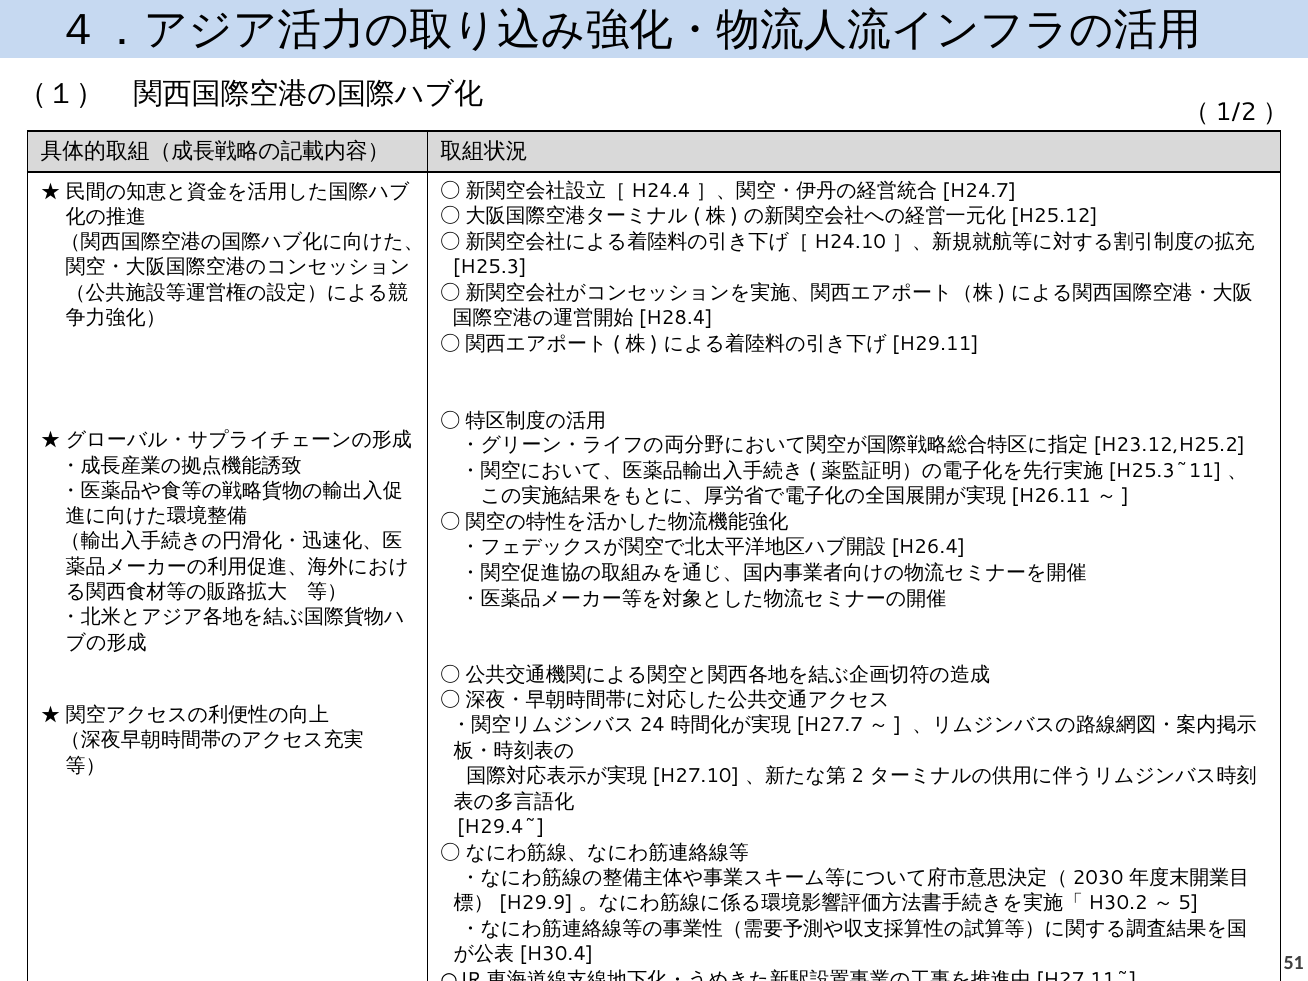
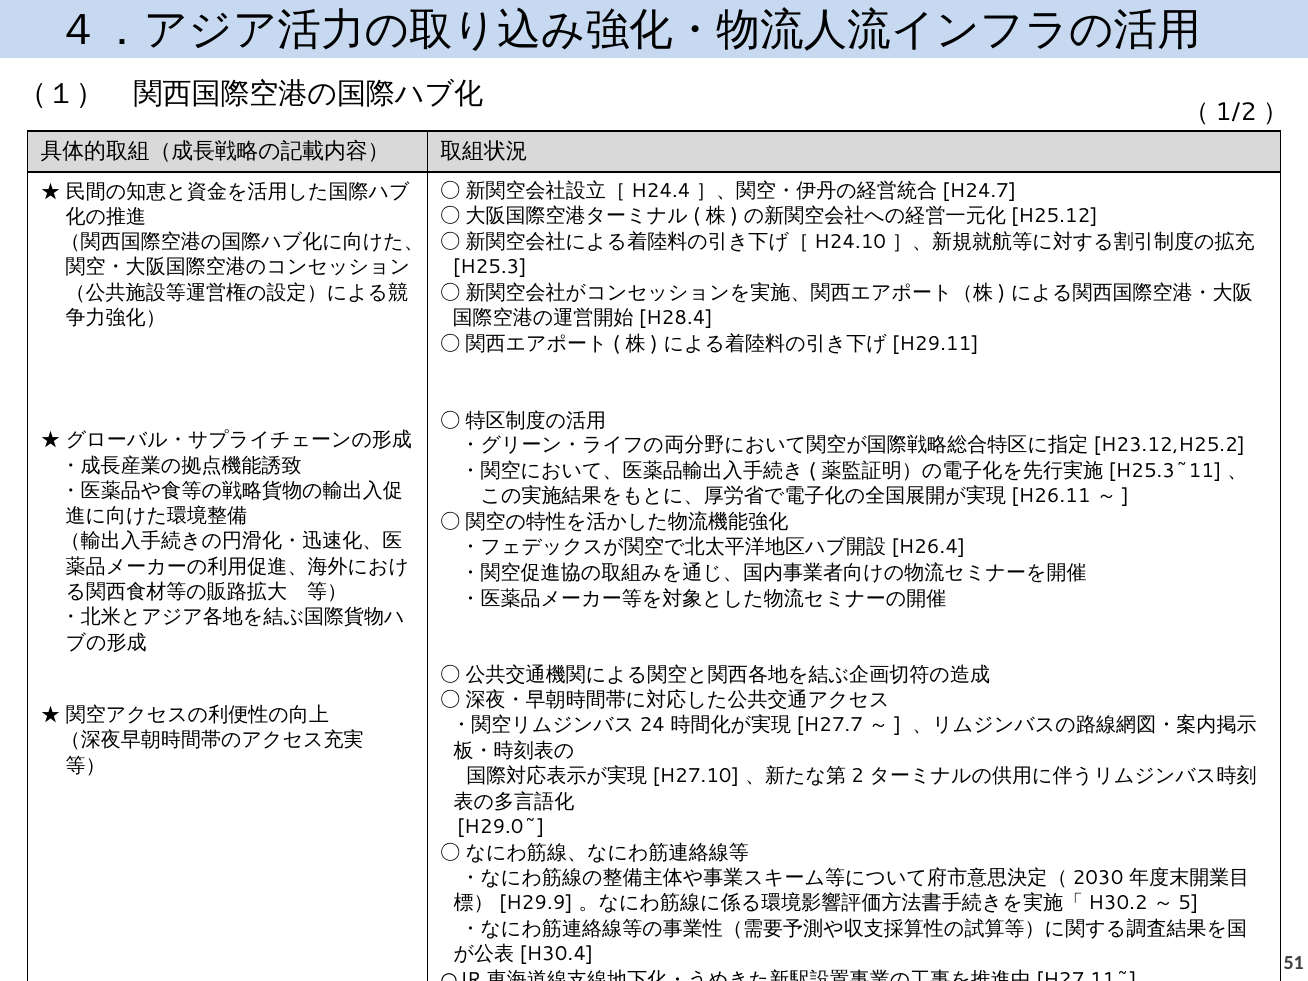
H29.4~: H29.4~ -> H29.0~ (501, 827)
